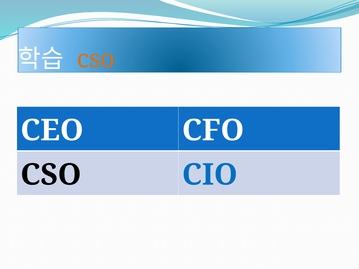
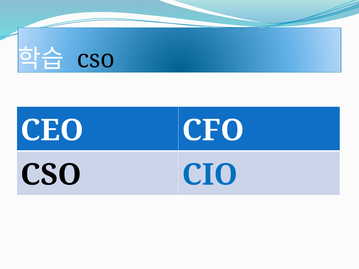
cso colour: orange -> black (96, 59)
